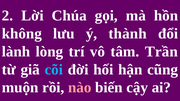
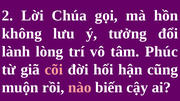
thành: thành -> tưởng (128, 34)
Trần: Trần -> Phúc (161, 52)
cõi colour: light blue -> pink (54, 70)
